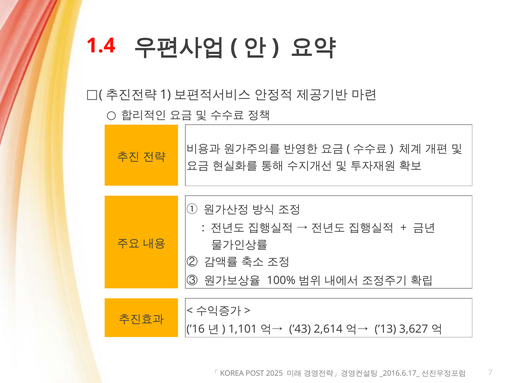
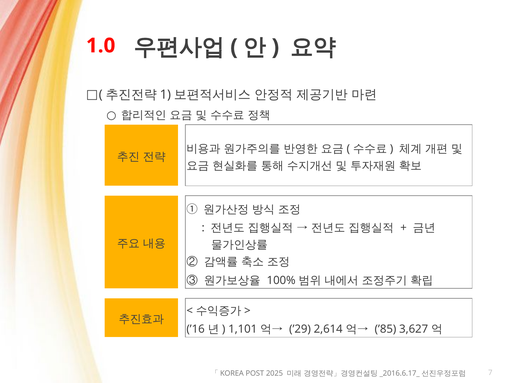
1.4: 1.4 -> 1.0 (101, 46)
’43: ’43 -> ’29 (300, 329)
’13: ’13 -> ’85 (385, 329)
